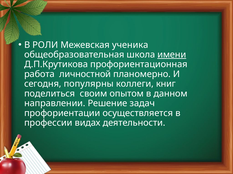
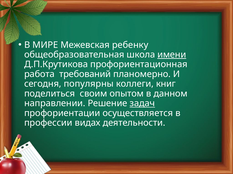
РОЛИ: РОЛИ -> МИРЕ (45, 45)
ученика: ученика -> ребенку (130, 45)
личностной: личностной -> требований (85, 74)
задач underline: none -> present (142, 104)
